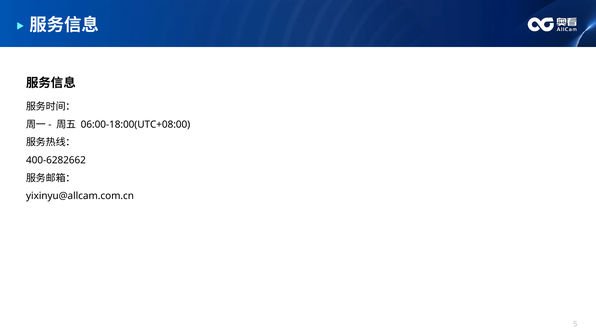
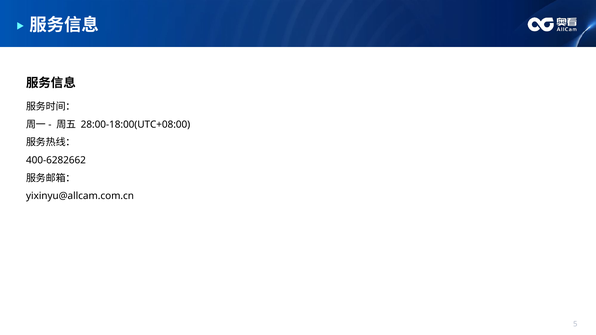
06:00-18:00(UTC+08:00: 06:00-18:00(UTC+08:00 -> 28:00-18:00(UTC+08:00 (135, 125)
